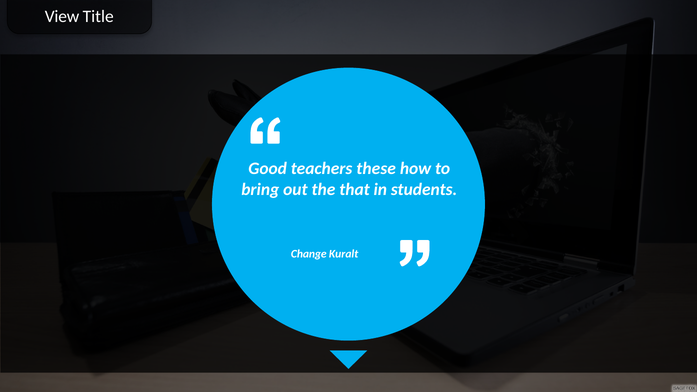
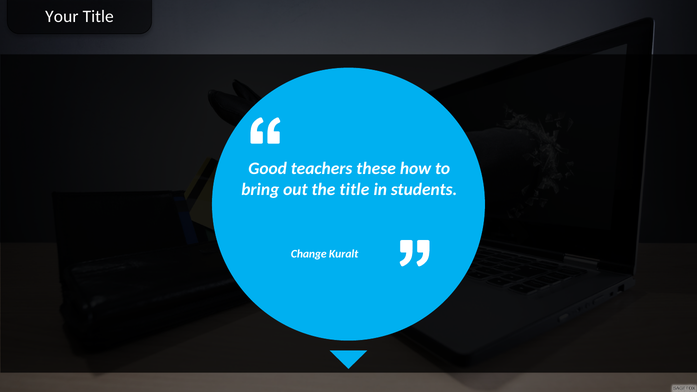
View: View -> Your (62, 16)
the that: that -> title (354, 189)
